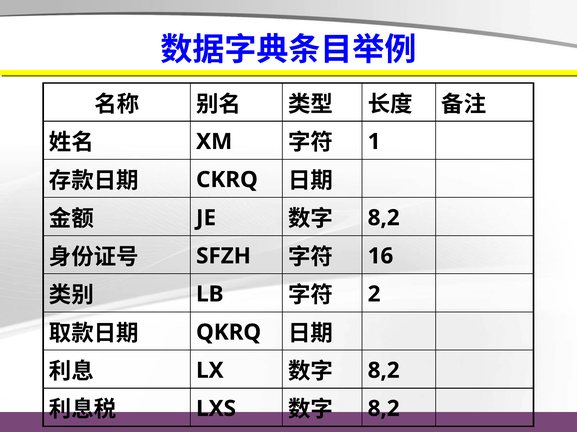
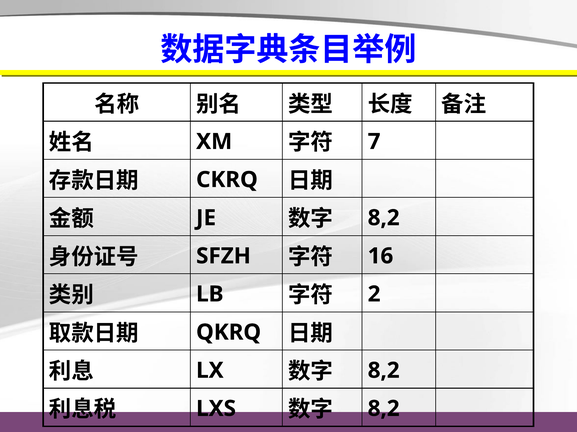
1: 1 -> 7 (374, 142)
